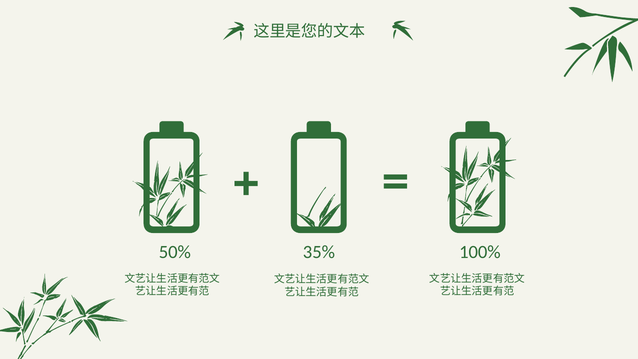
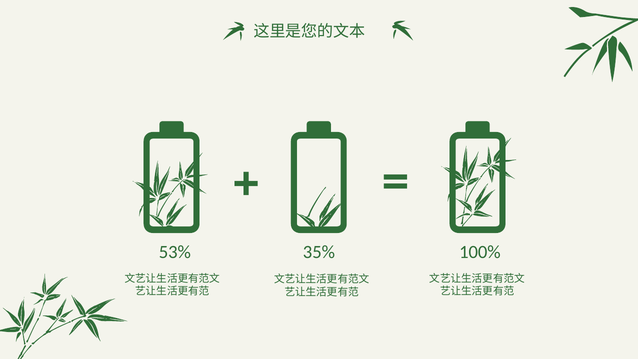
50%: 50% -> 53% (175, 252)
